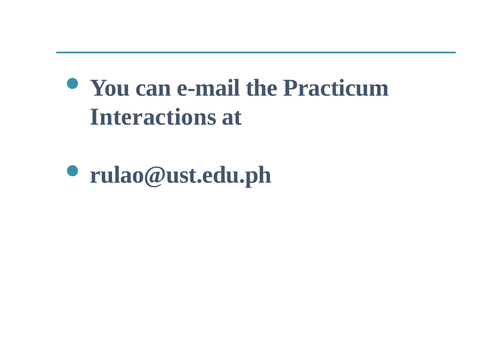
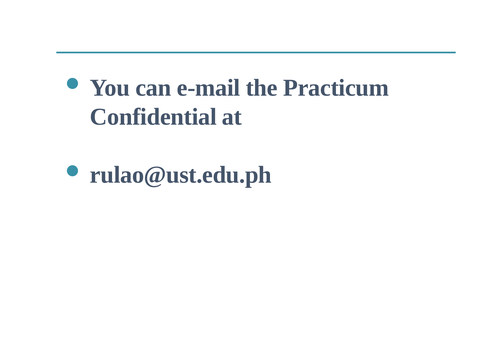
Interactions: Interactions -> Confidential (153, 117)
